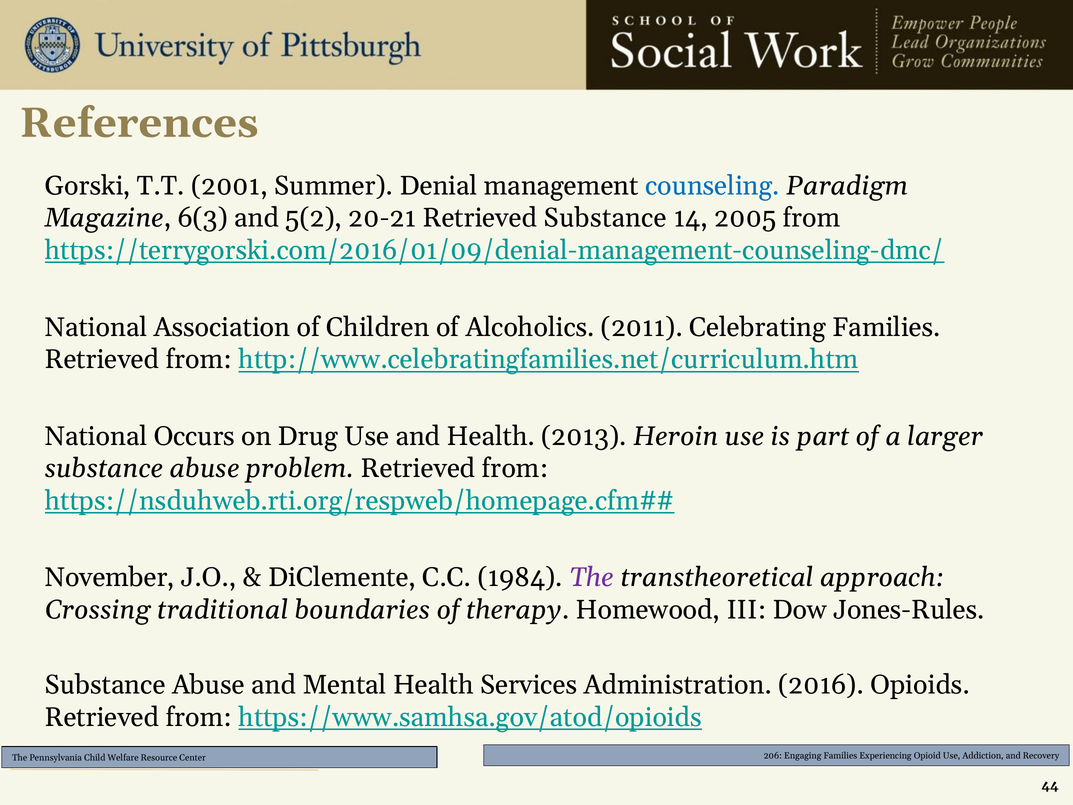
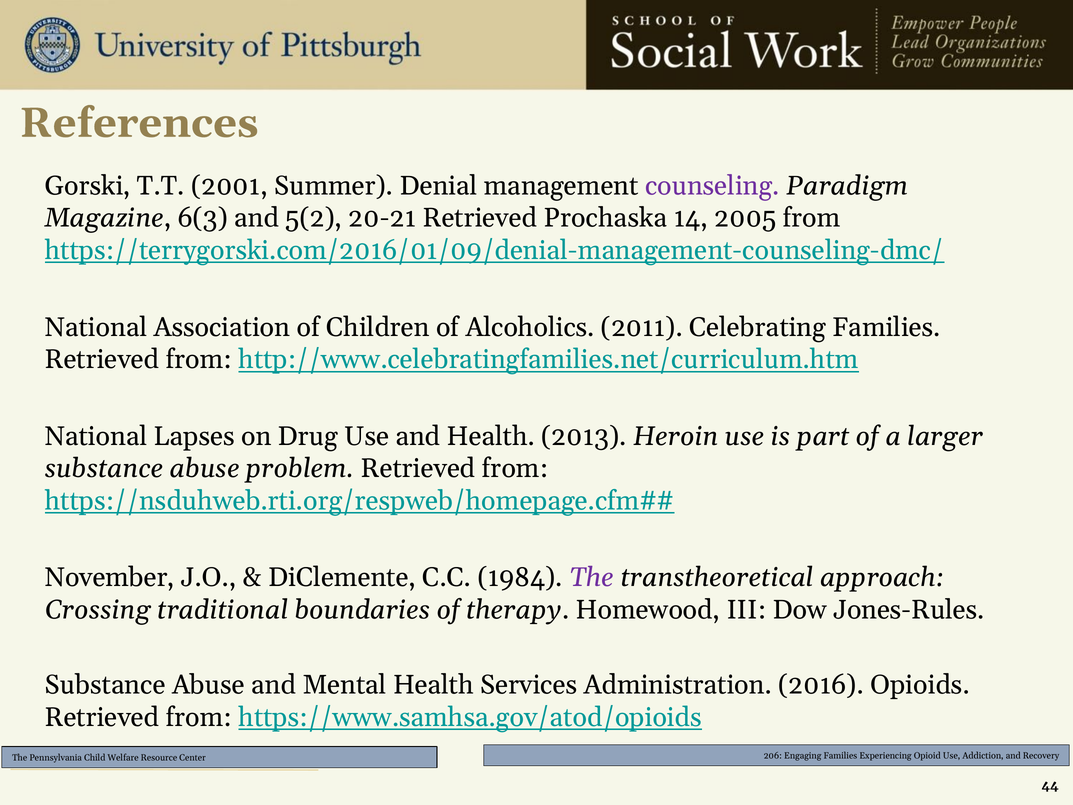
counseling colour: blue -> purple (712, 186)
Retrieved Substance: Substance -> Prochaska (605, 218)
Occurs: Occurs -> Lapses (194, 436)
